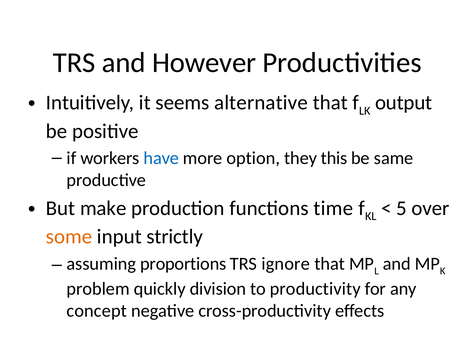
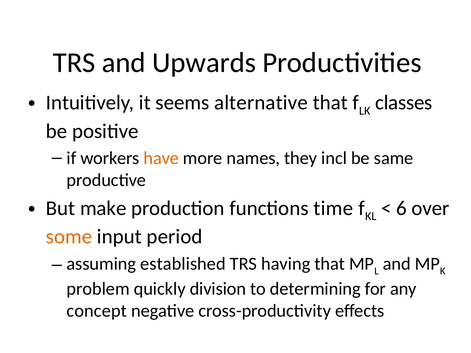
However: However -> Upwards (204, 63)
output: output -> classes (404, 103)
have colour: blue -> orange (161, 158)
option: option -> names (253, 158)
this: this -> incl (334, 158)
5: 5 -> 6 (402, 208)
strictly: strictly -> period (175, 237)
proportions: proportions -> established (183, 264)
ignore: ignore -> having (286, 264)
productivity: productivity -> determining (315, 289)
